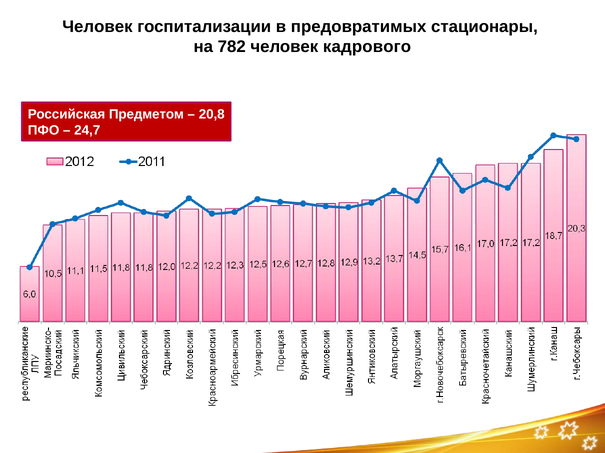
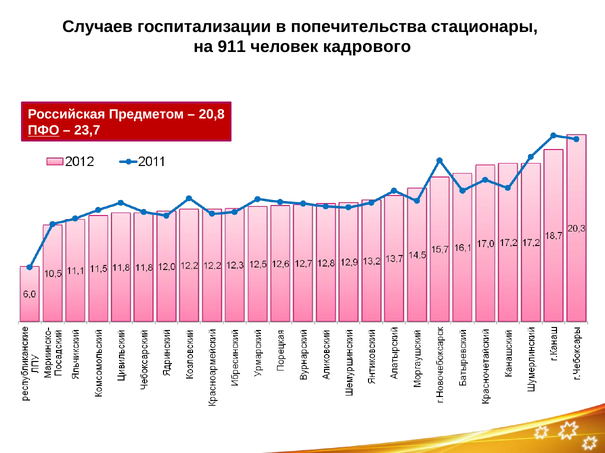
Человек: Человек -> Случаев (97, 27)
предовратимых: предовратимых -> попечительства (359, 27)
782: 782 -> 911 (232, 47)
ПФО underline: none -> present (44, 131)
24,7: 24,7 -> 23,7 (87, 131)
